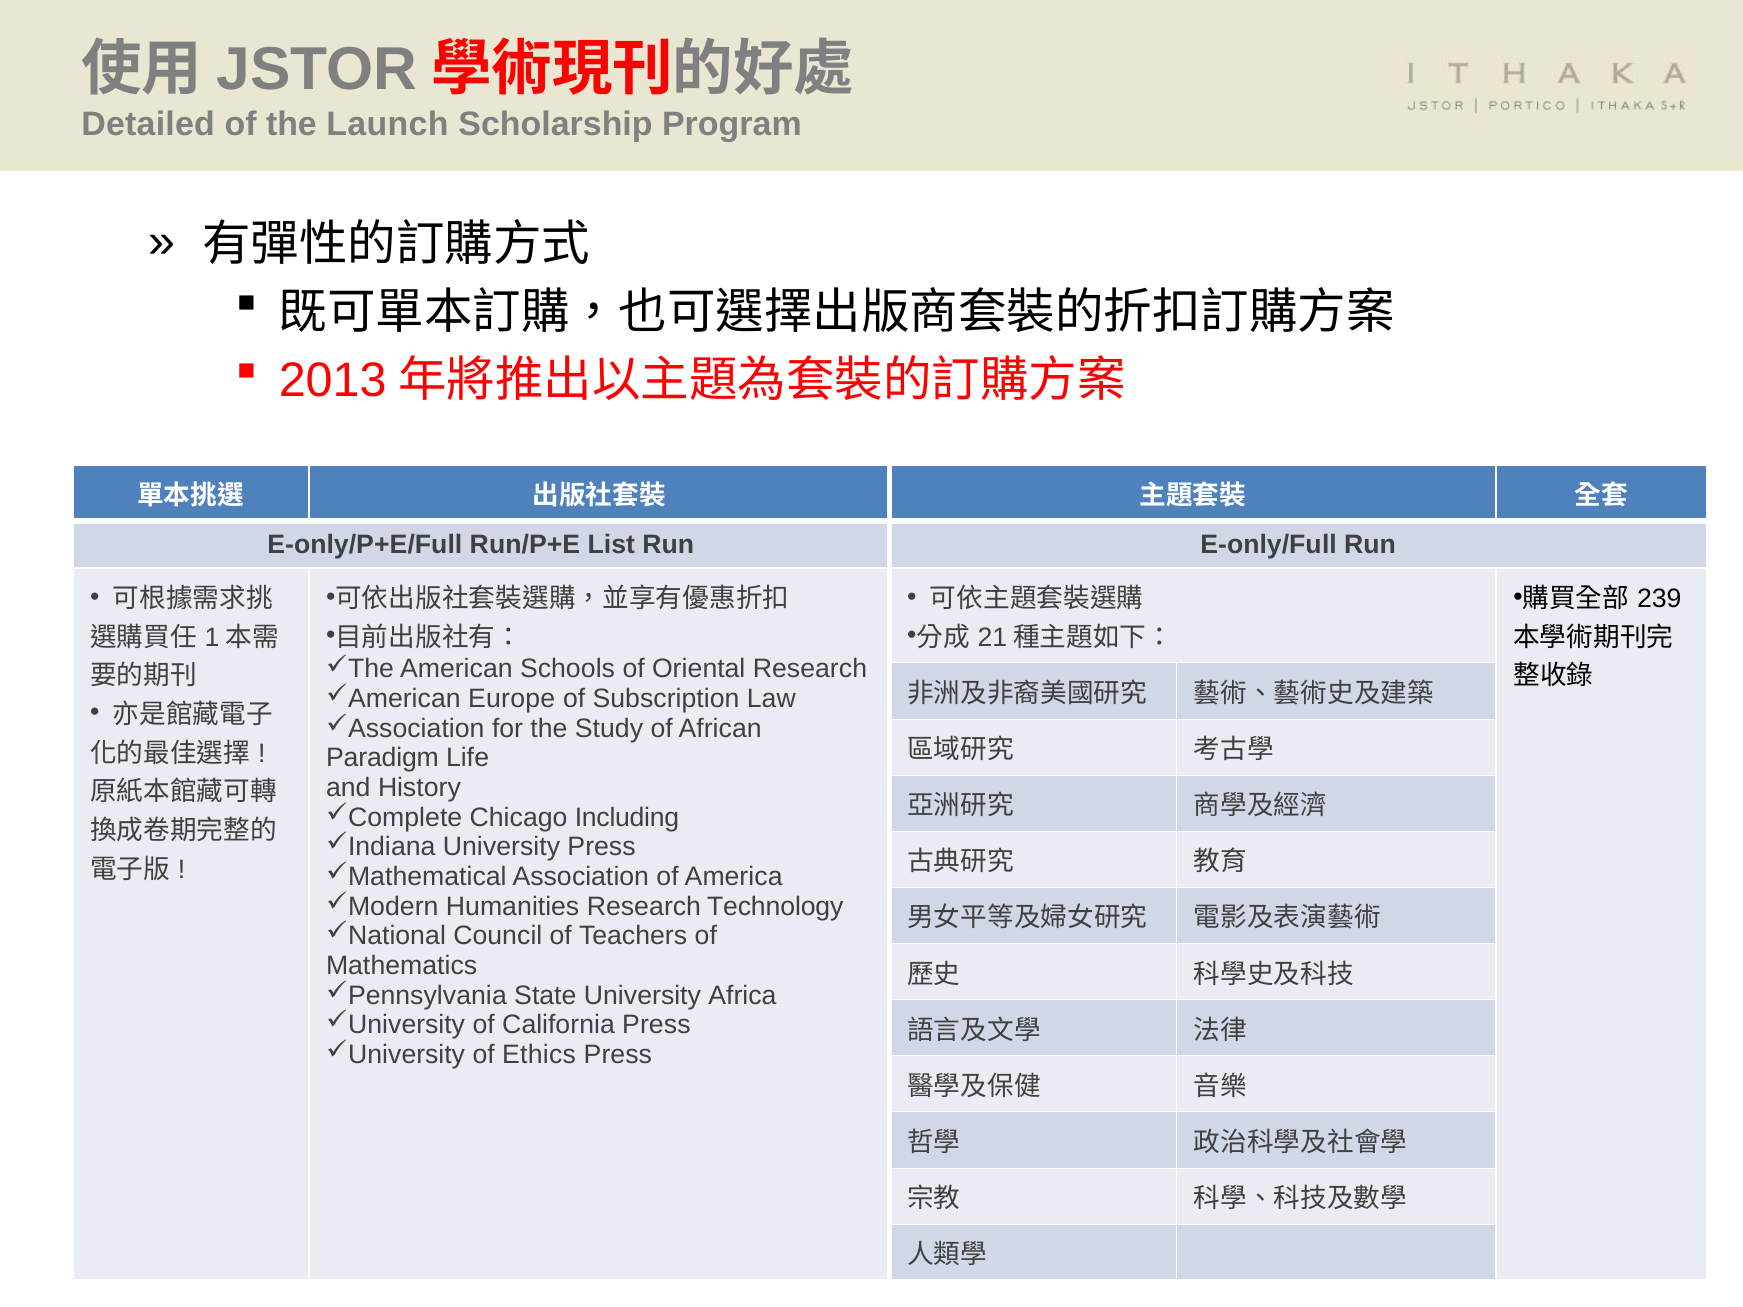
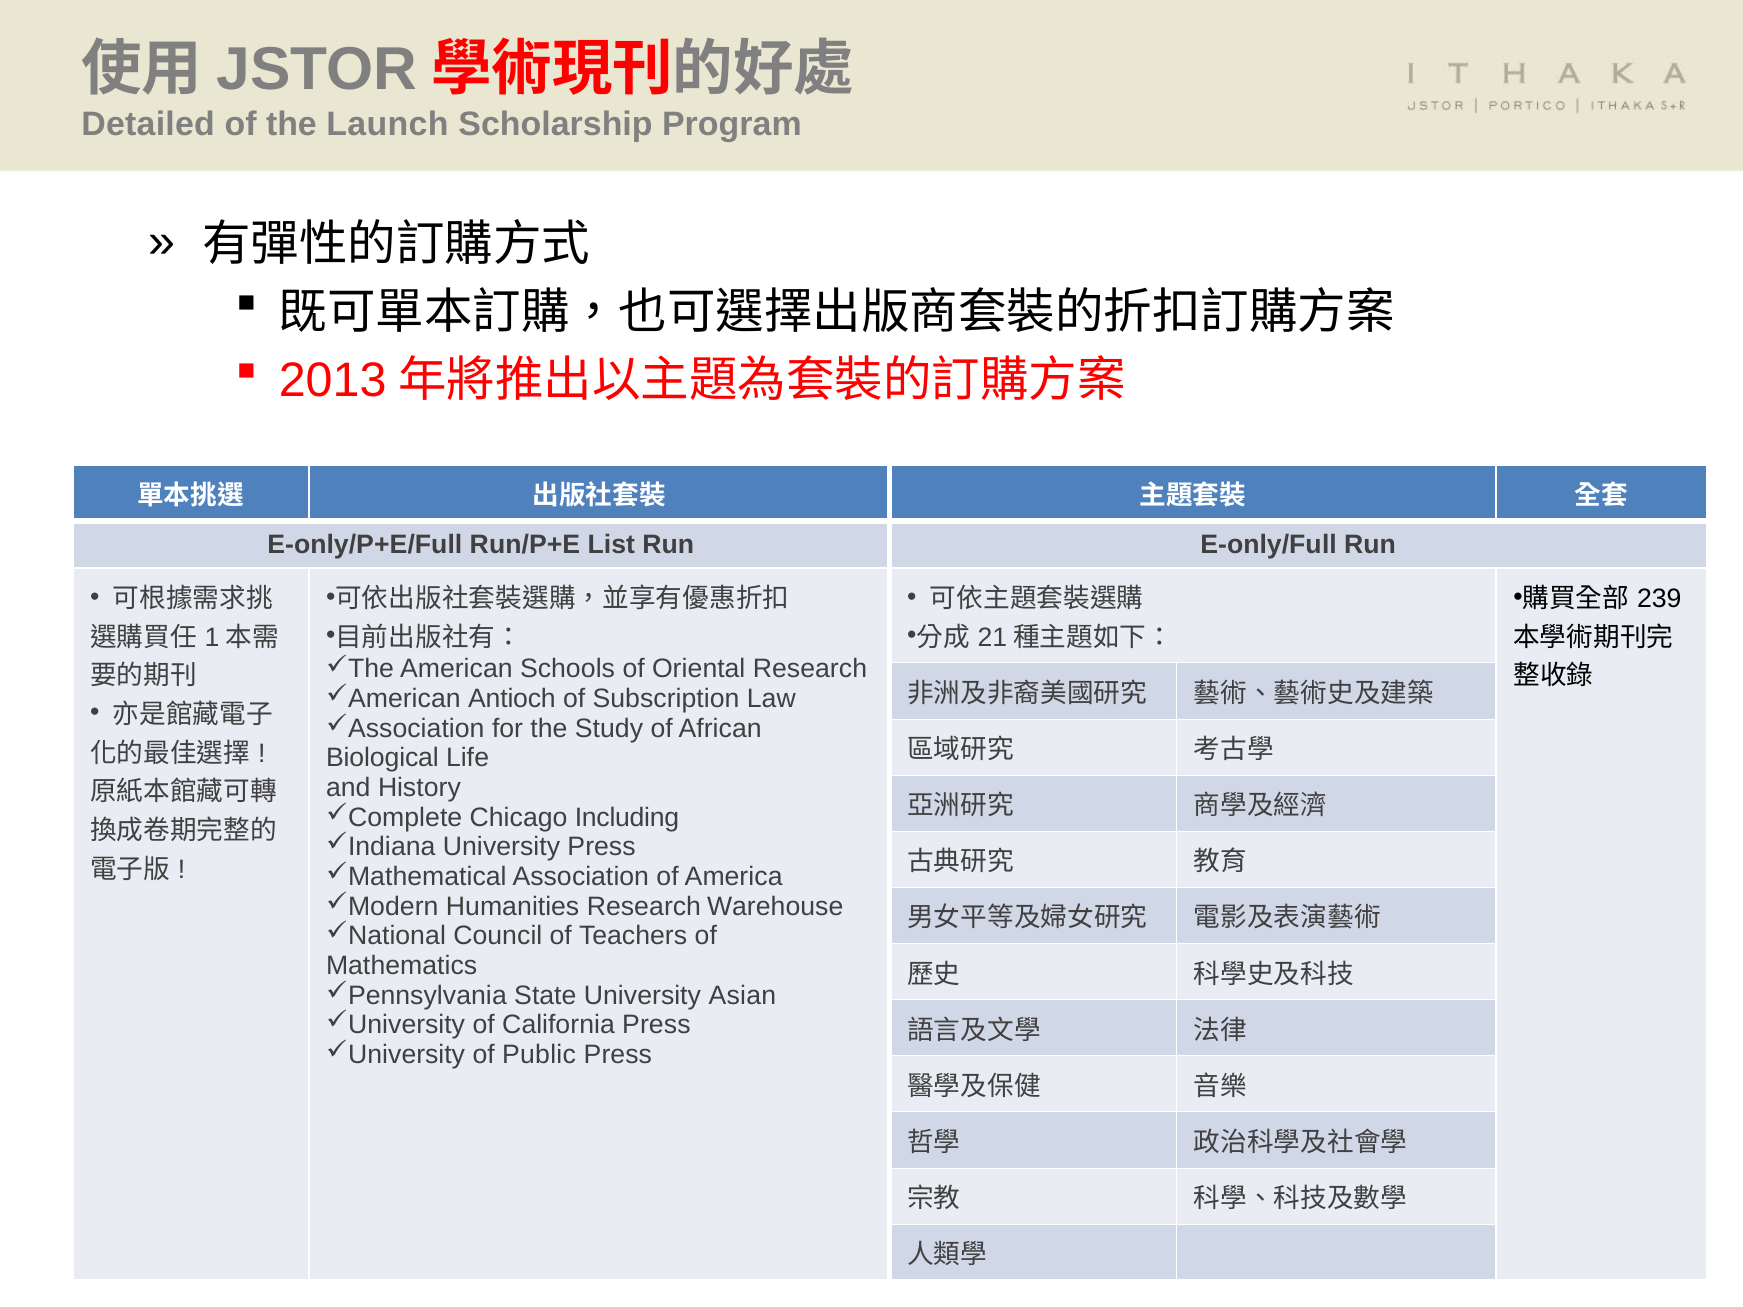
Europe: Europe -> Antioch (512, 699)
Paradigm: Paradigm -> Biological (382, 758)
Technology: Technology -> Warehouse (775, 906)
Africa: Africa -> Asian (742, 995)
Ethics: Ethics -> Public (539, 1055)
